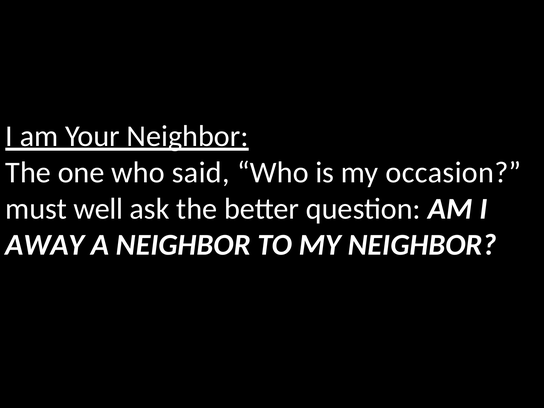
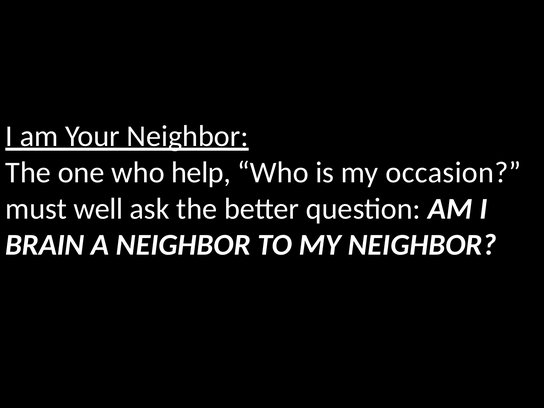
said: said -> help (201, 173)
AWAY: AWAY -> BRAIN (45, 245)
